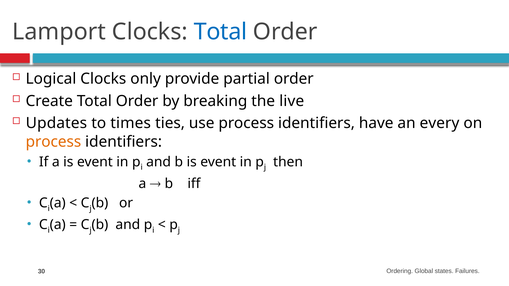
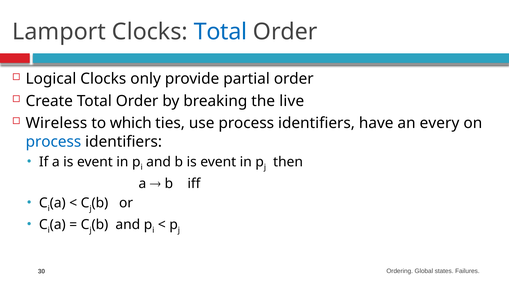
Updates: Updates -> Wireless (56, 123)
times: times -> which (131, 123)
process colour: orange -> blue (53, 142)
